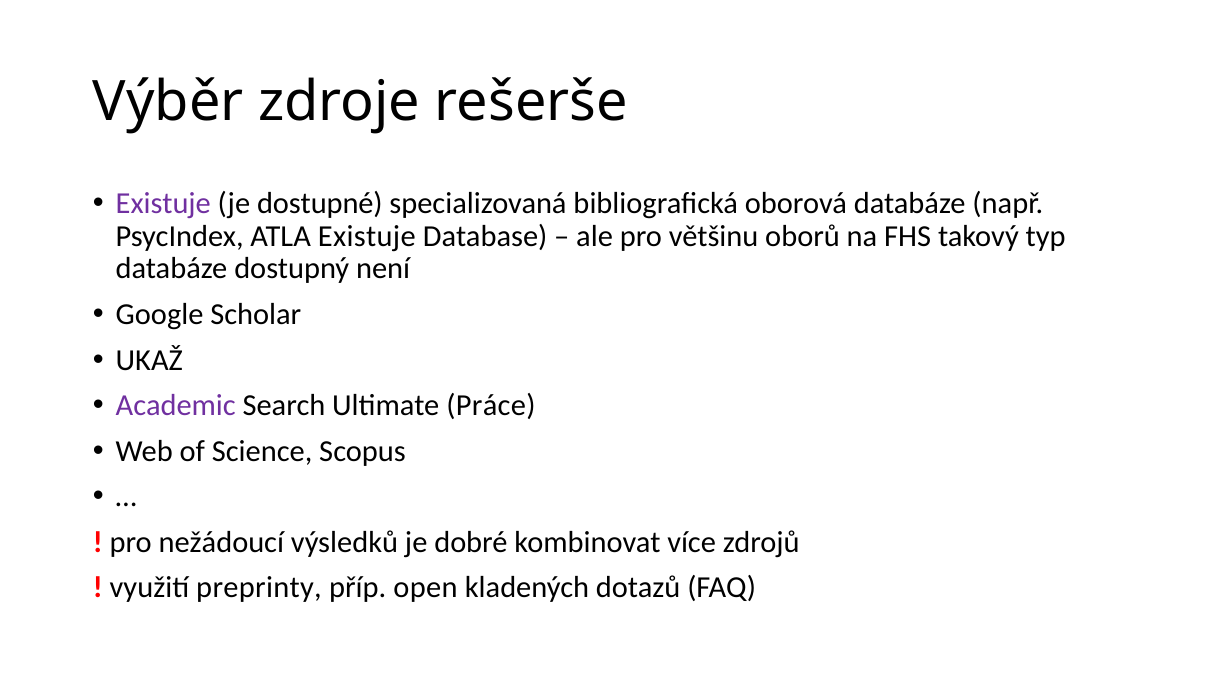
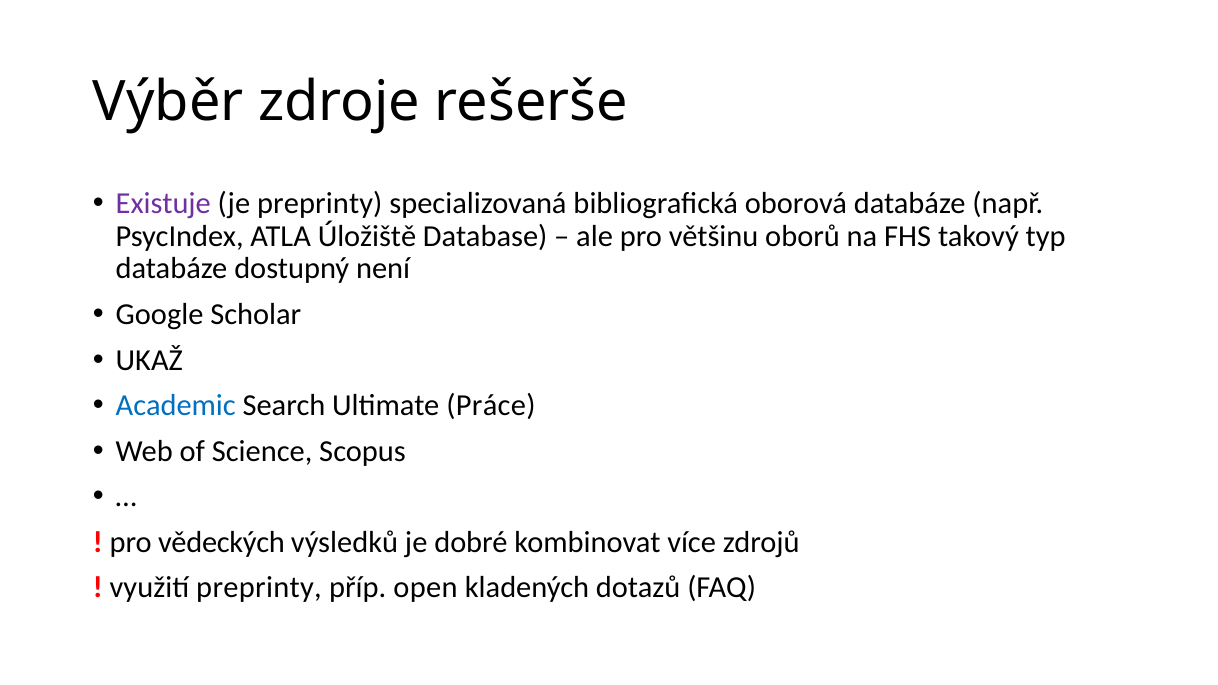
je dostupné: dostupné -> preprinty (320, 203)
ATLA Existuje: Existuje -> Úložiště (367, 236)
Academic colour: purple -> blue (176, 406)
nežádoucí: nežádoucí -> vědeckých (221, 542)
